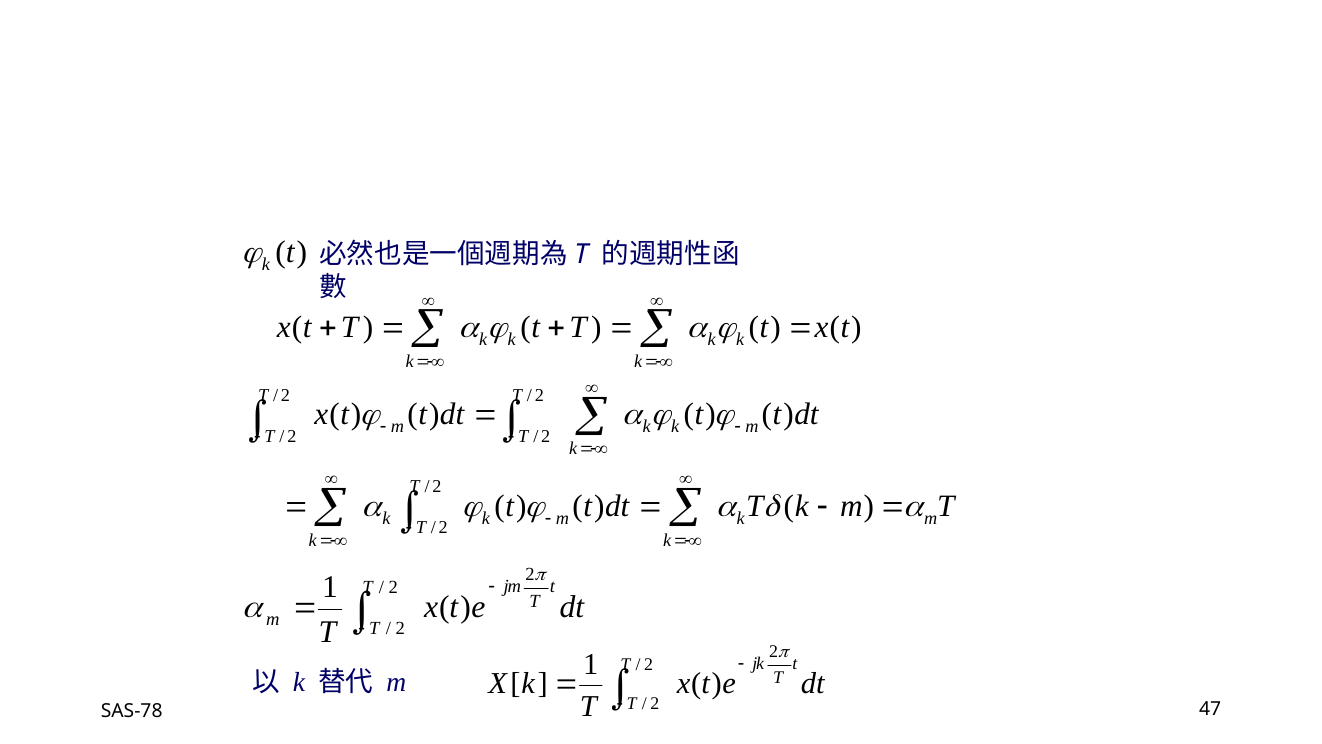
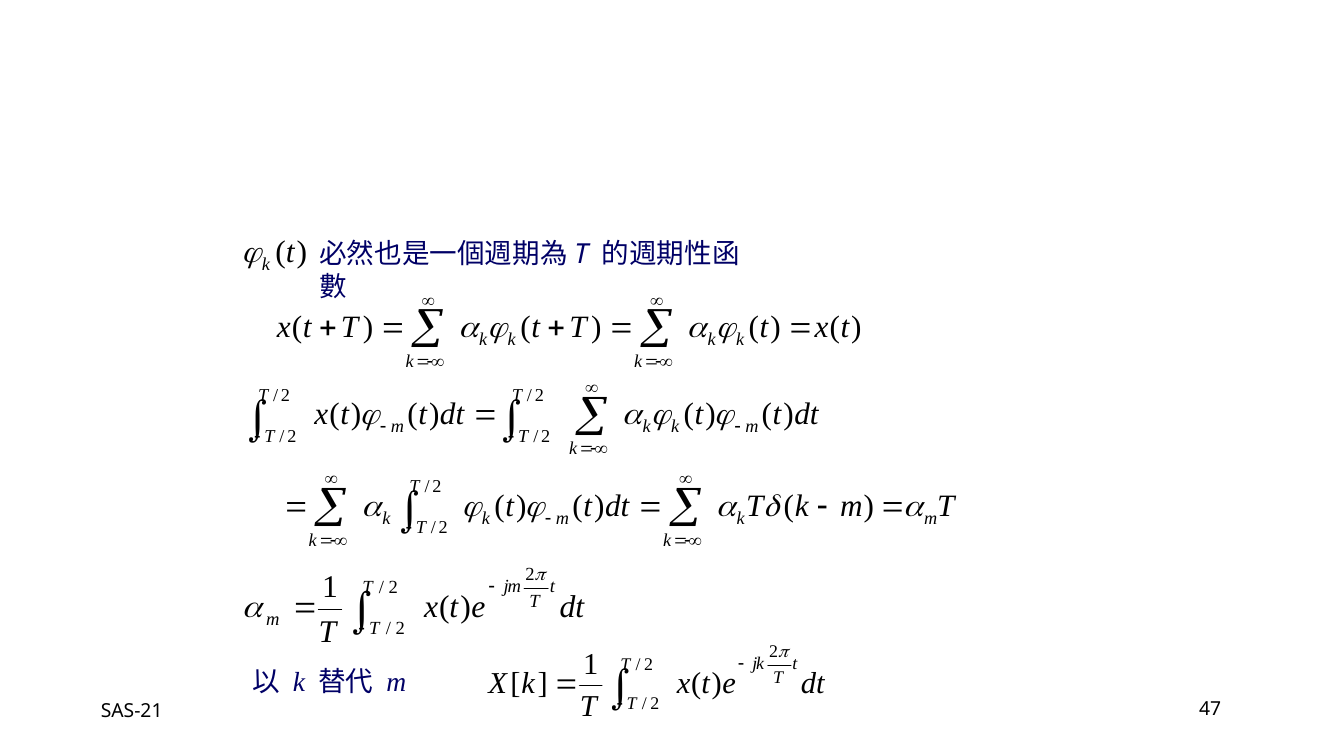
SAS-78: SAS-78 -> SAS-21 (132, 710)
